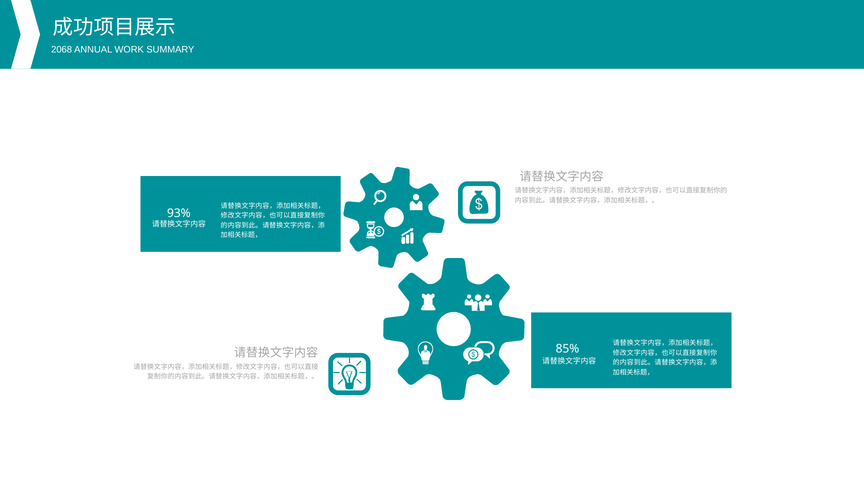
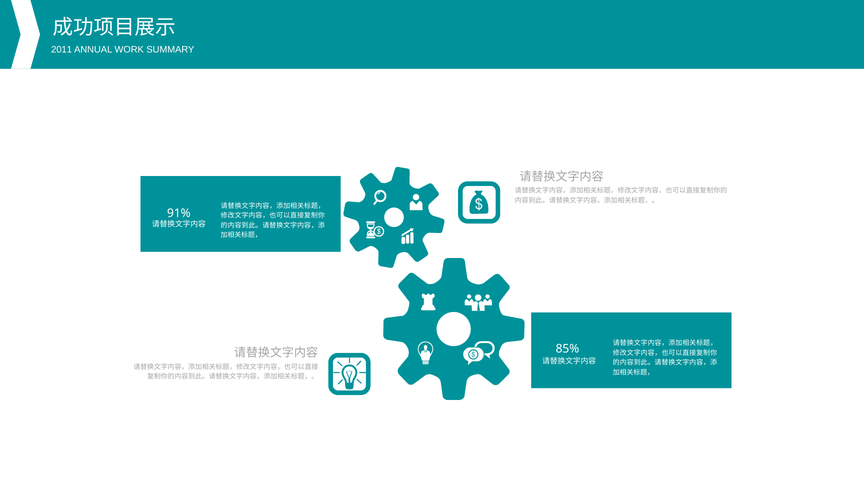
2068: 2068 -> 2011 (62, 50)
93%: 93% -> 91% (179, 213)
